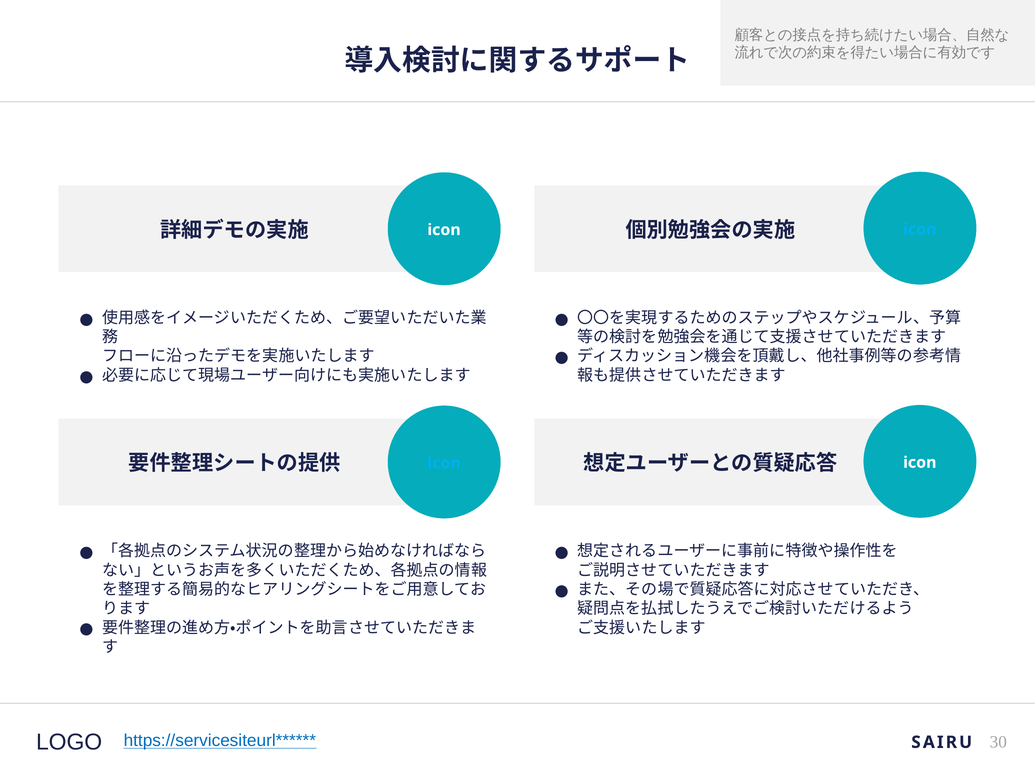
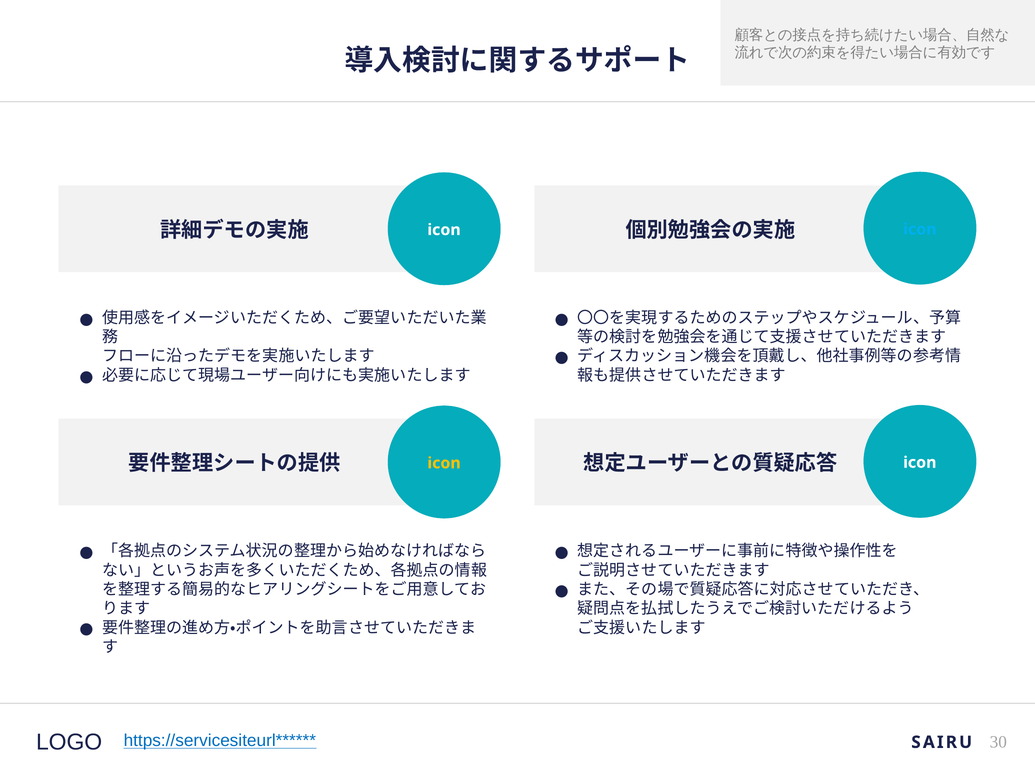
icon colour: light blue -> yellow (444, 463)
